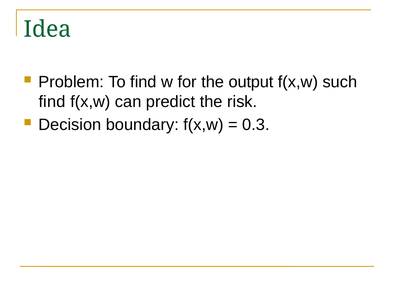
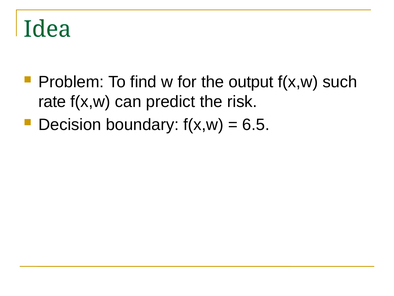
find: find -> rate (52, 102)
0.3: 0.3 -> 6.5 (256, 125)
